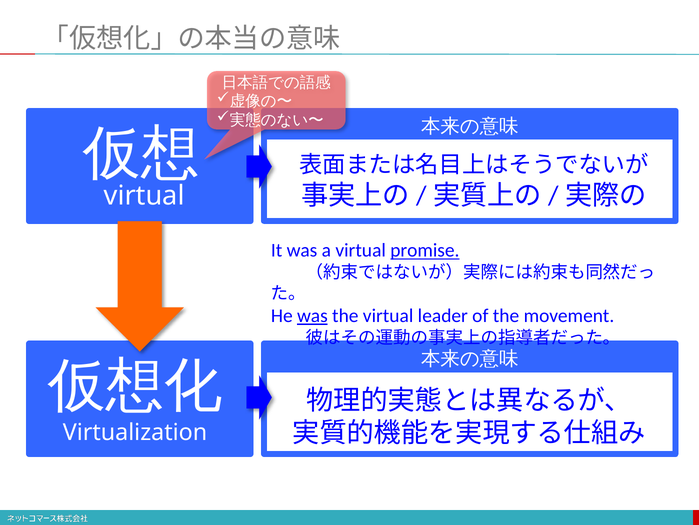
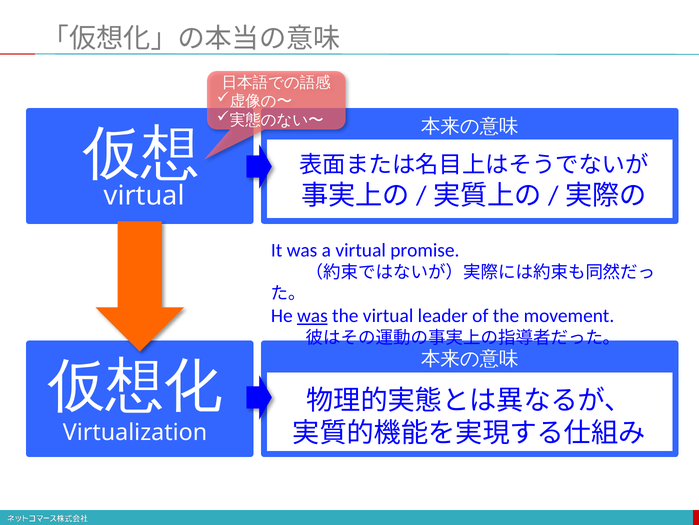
promise underline: present -> none (425, 250)
